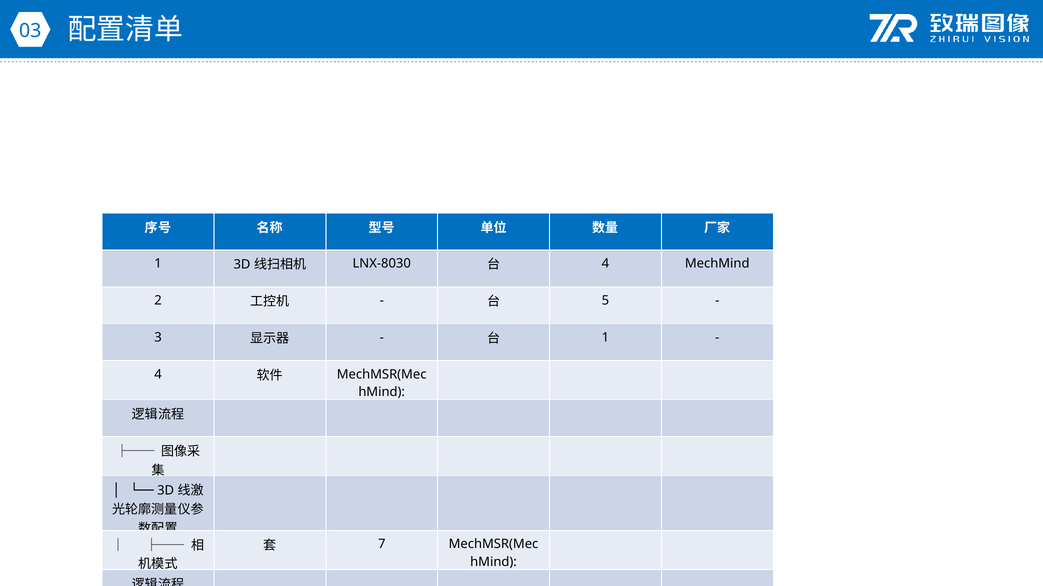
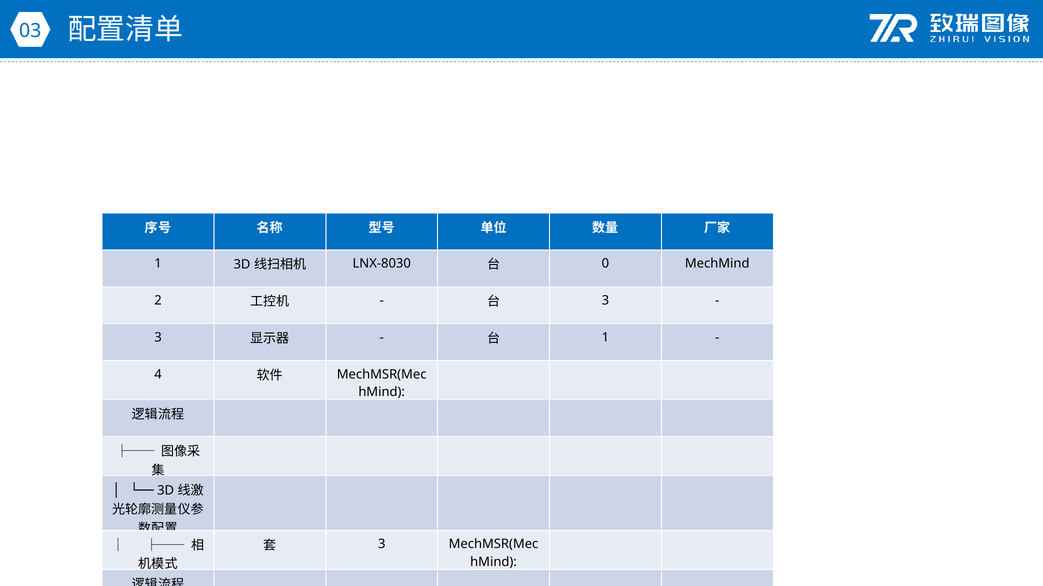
4: 4 -> 0 (605, 264)
5: 5 -> 3 (605, 301)
7: 7 -> 3 (382, 545)
